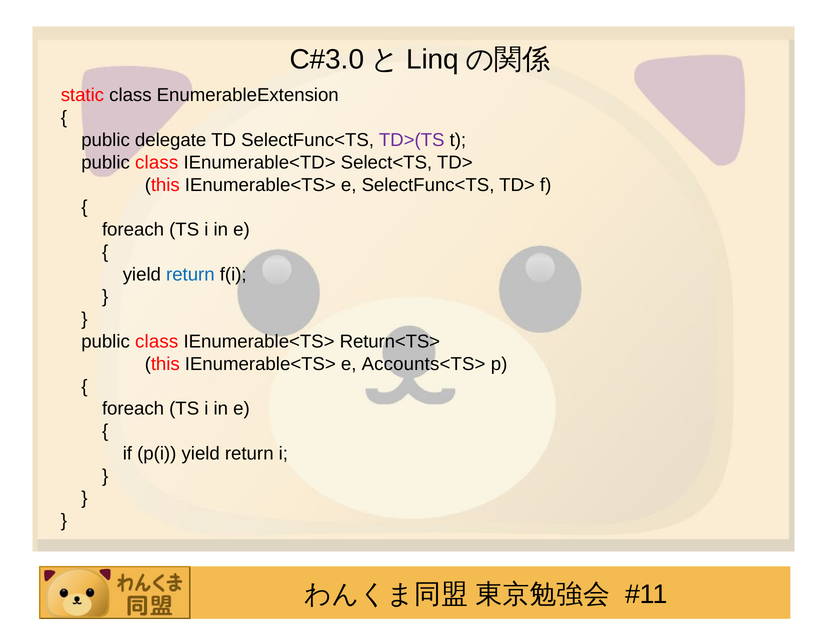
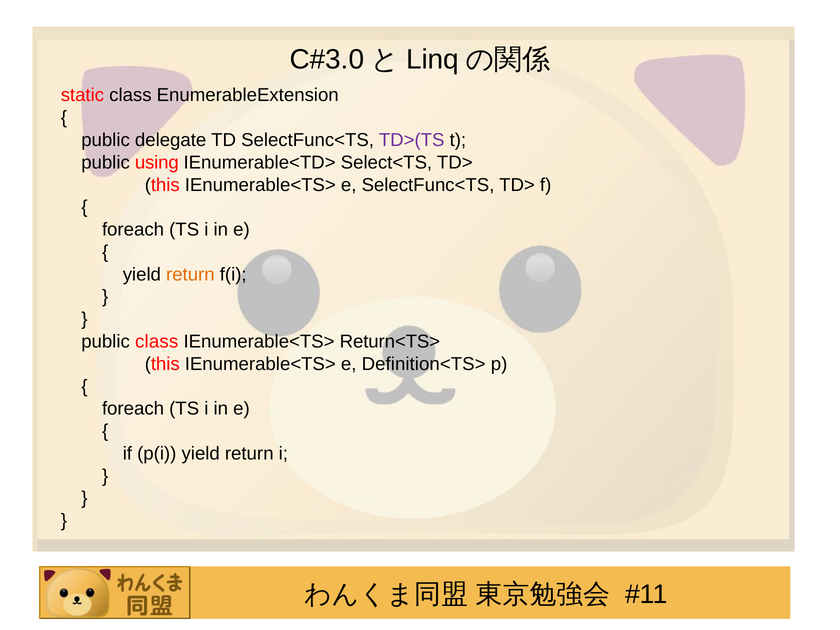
class: class -> using (157, 163)
return colour: blue -> orange (190, 274)
Accounts<TS>: Accounts<TS> -> Definition<TS> (424, 364)
